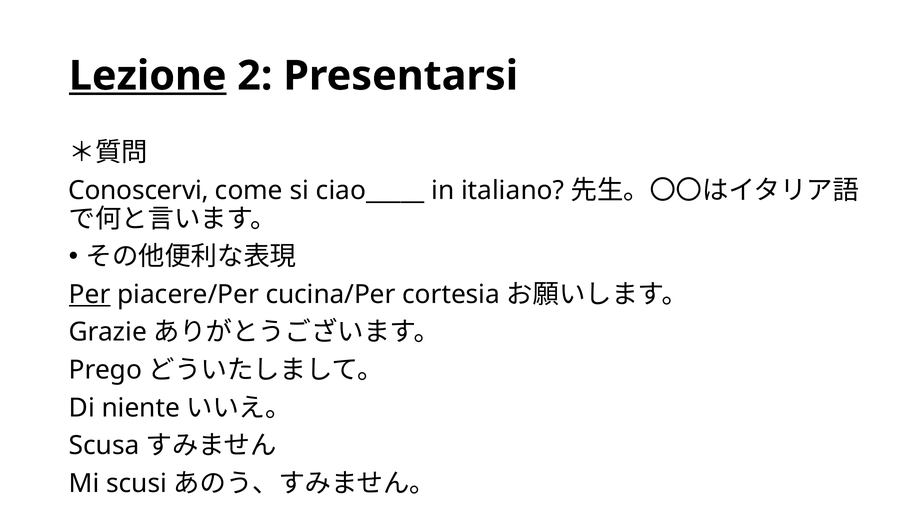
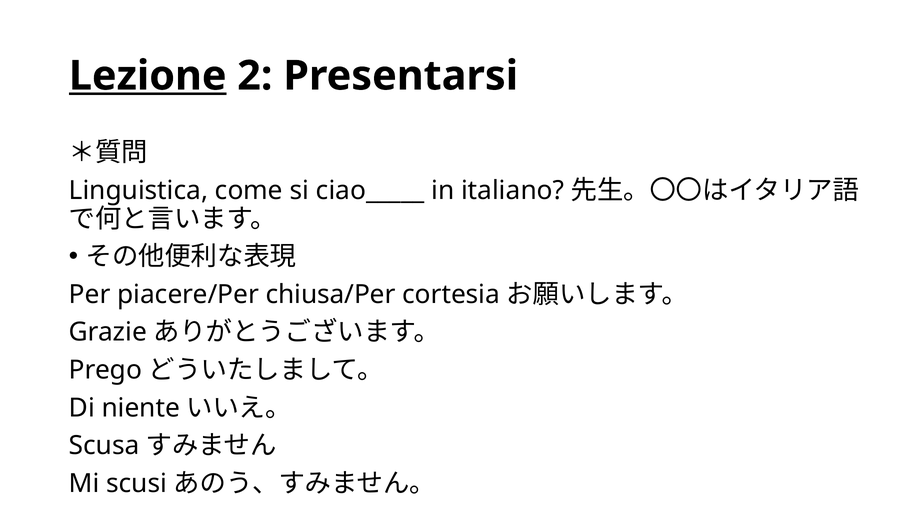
Conoscervi: Conoscervi -> Linguistica (138, 190)
Per underline: present -> none (90, 294)
cucina/Per: cucina/Per -> chiusa/Per (331, 294)
